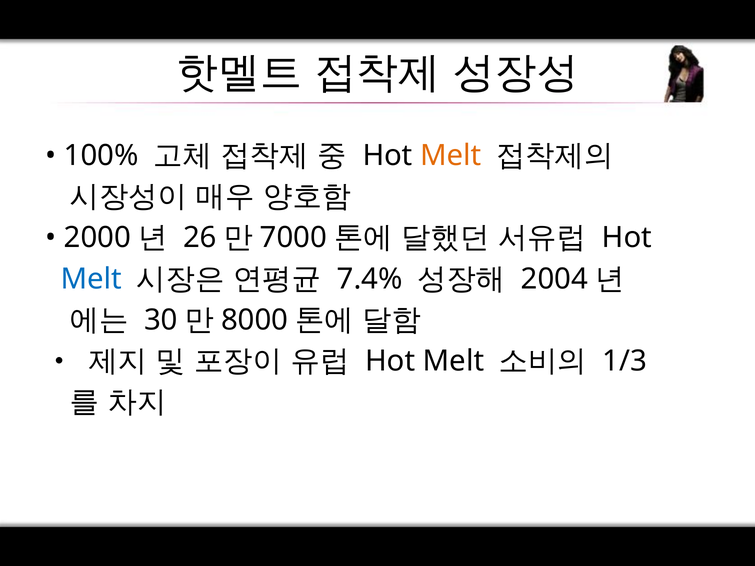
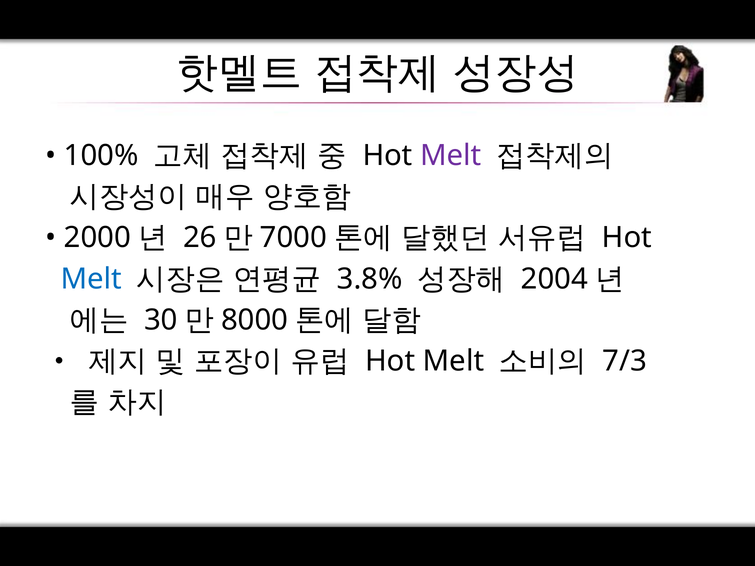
Melt colour: orange -> purple (451, 156)
7.4%: 7.4% -> 3.8% (370, 279)
1/3: 1/3 -> 7/3 (625, 361)
